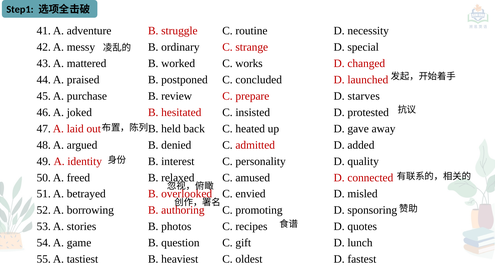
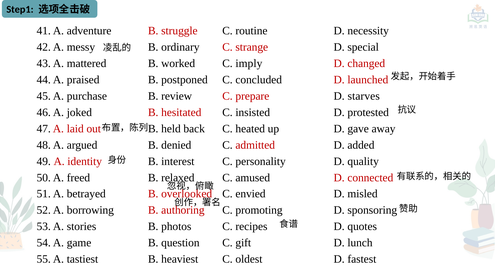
works: works -> imply (249, 64)
